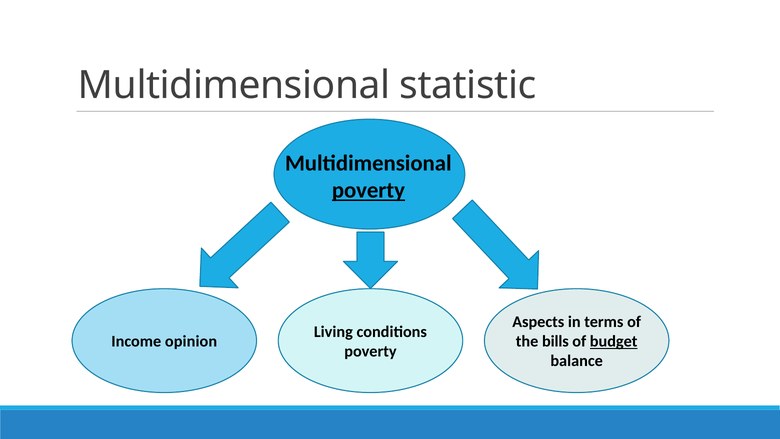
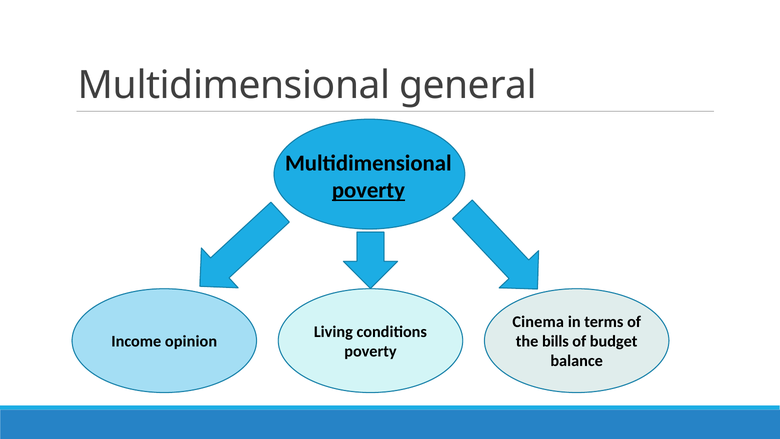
statistic: statistic -> general (468, 85)
Aspects: Aspects -> Cinema (538, 322)
budget underline: present -> none (614, 341)
